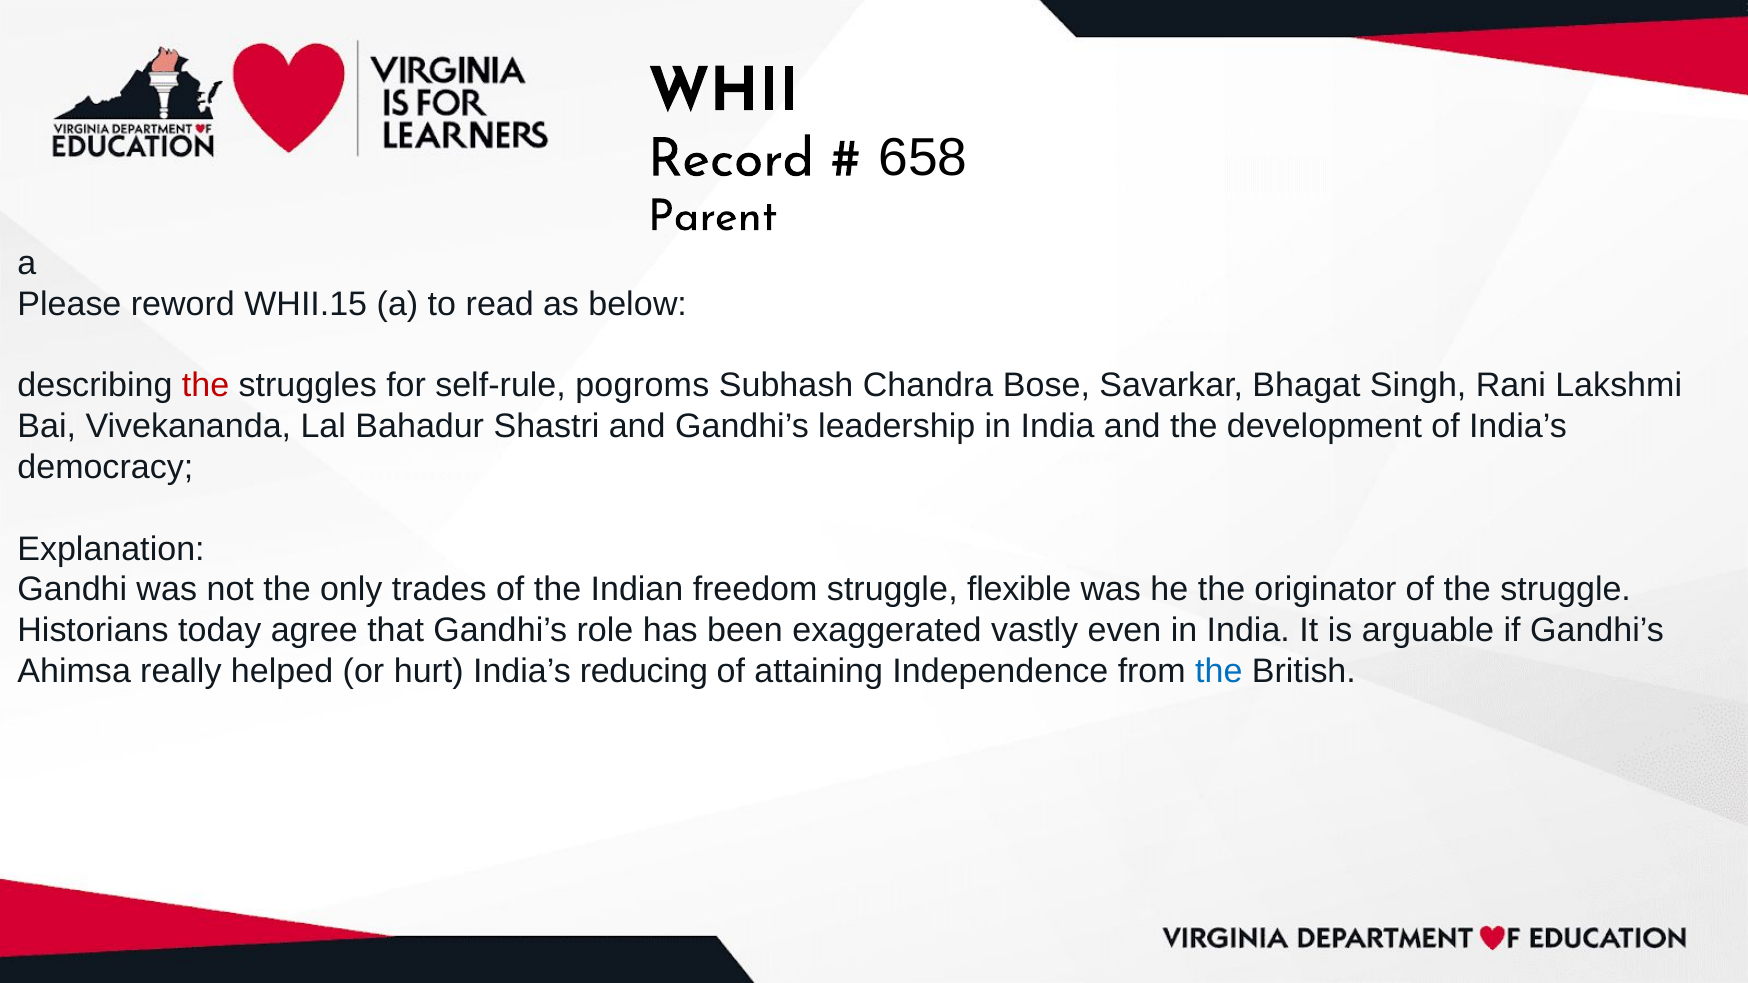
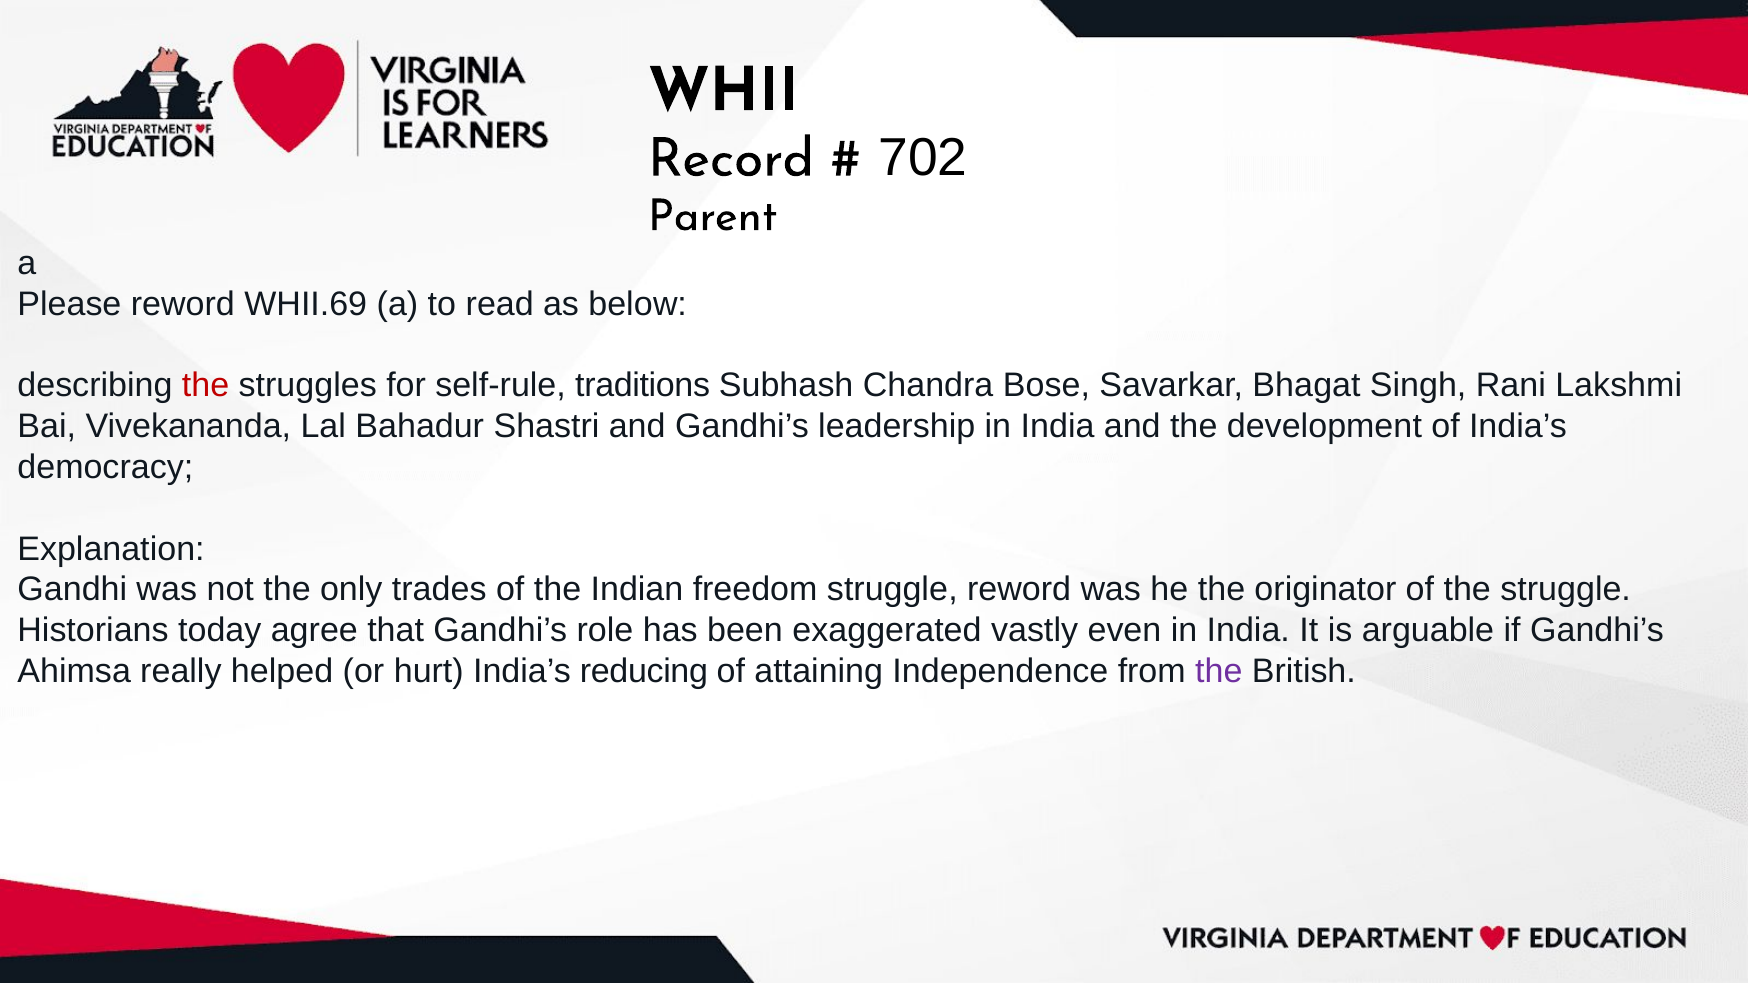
658: 658 -> 702 (923, 158)
WHII.15: WHII.15 -> WHII.69 (306, 304)
pogroms: pogroms -> traditions (643, 386)
struggle flexible: flexible -> reword (1019, 590)
the colour: blue -> purple (1219, 671)
